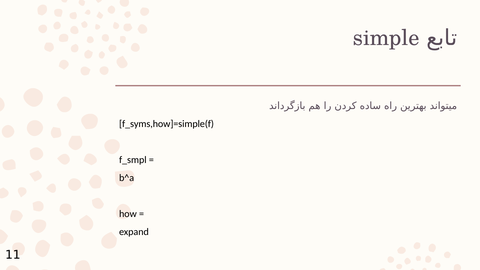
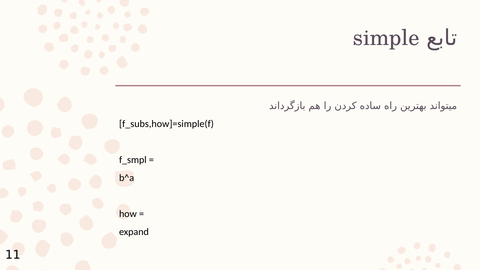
f_syms,how]=simple(f: f_syms,how]=simple(f -> f_subs,how]=simple(f (166, 124)
